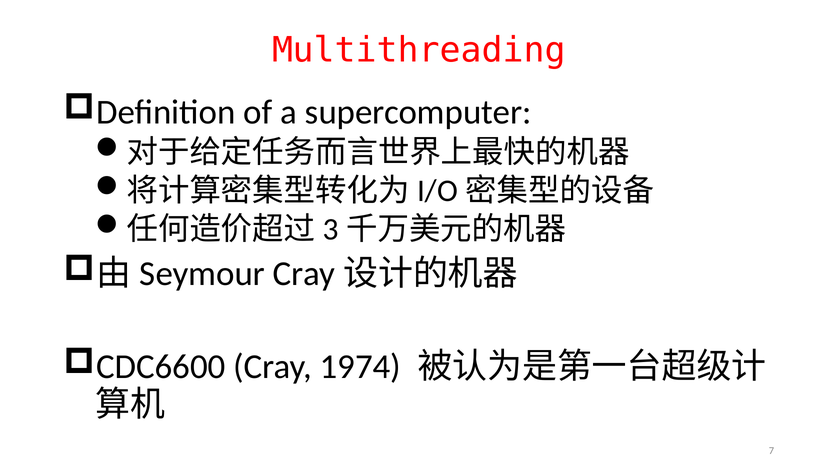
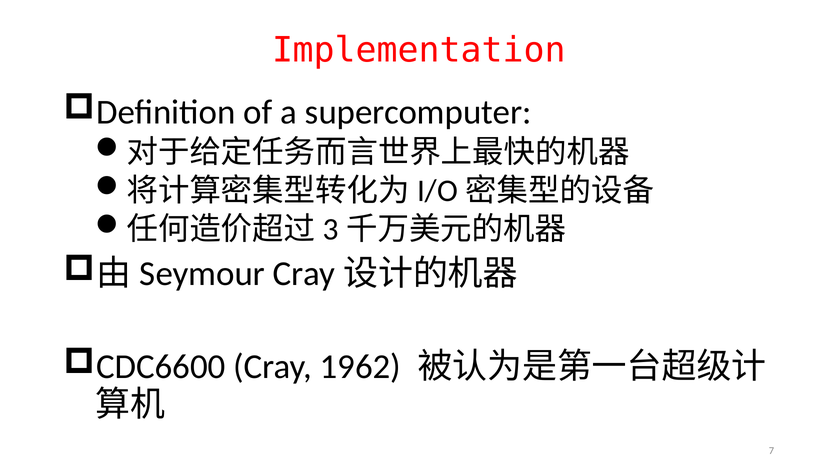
Multithreading: Multithreading -> Implementation (419, 50)
1974: 1974 -> 1962 (360, 366)
